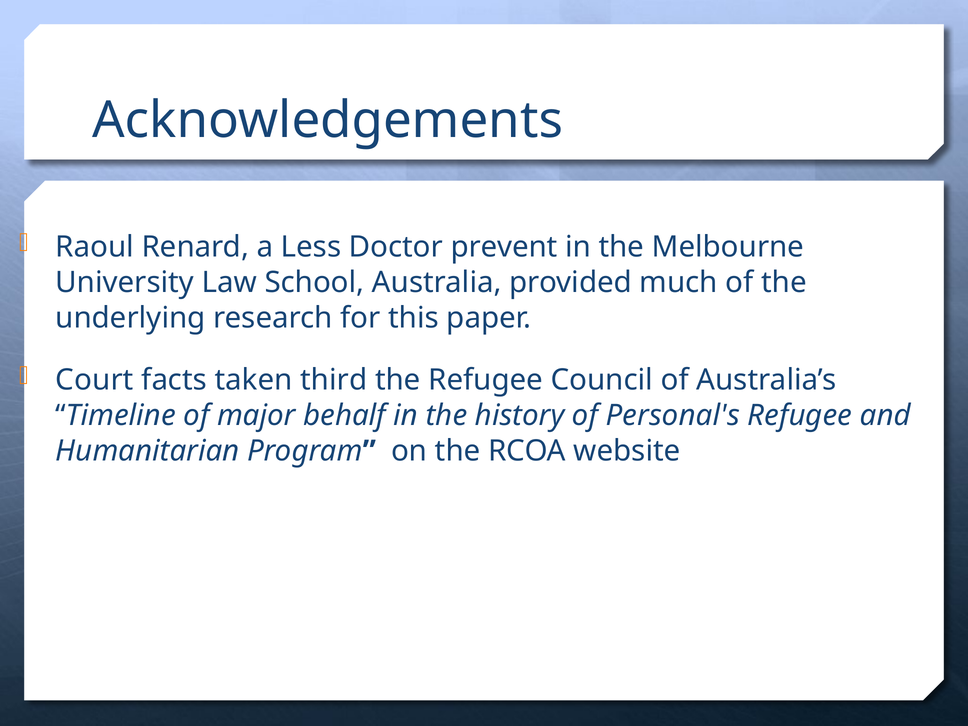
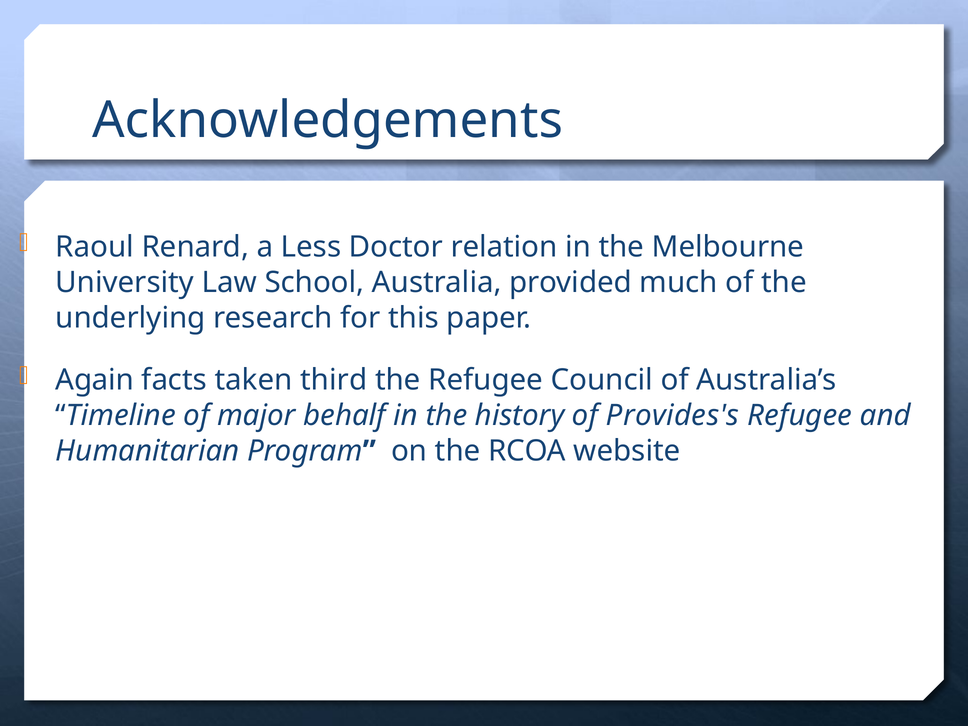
prevent: prevent -> relation (504, 247)
Court: Court -> Again (95, 380)
Personal's: Personal's -> Provides's (673, 416)
